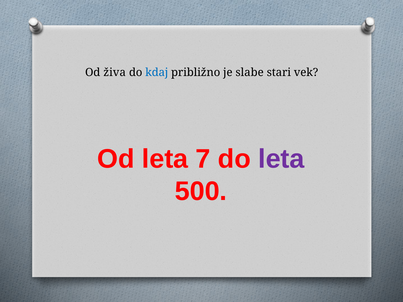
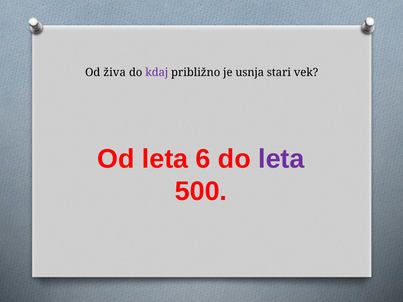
kdaj colour: blue -> purple (157, 72)
slabe: slabe -> usnja (250, 72)
7: 7 -> 6 (203, 159)
